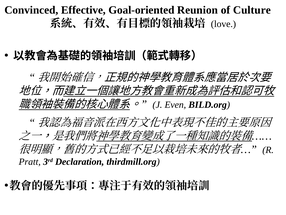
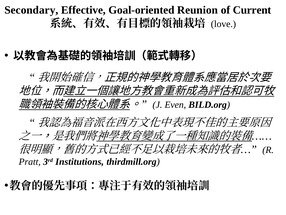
Convinced: Convinced -> Secondary (31, 10)
Culture: Culture -> Current (252, 10)
Declaration: Declaration -> Institutions (80, 161)
